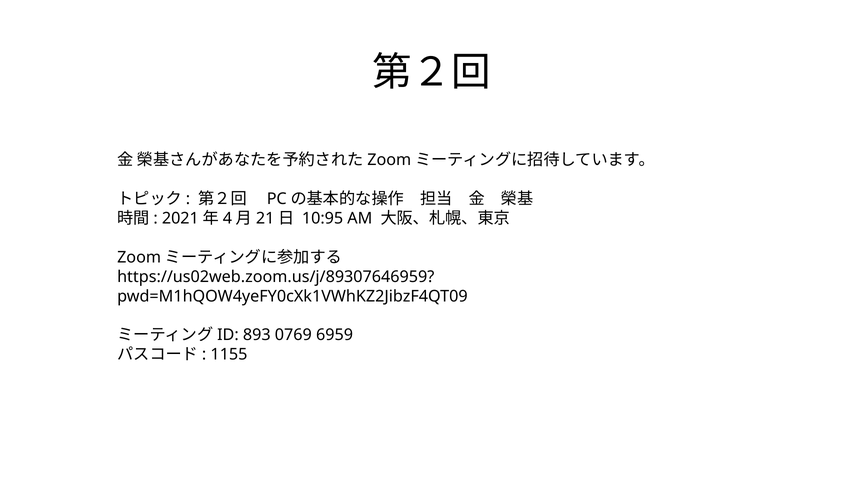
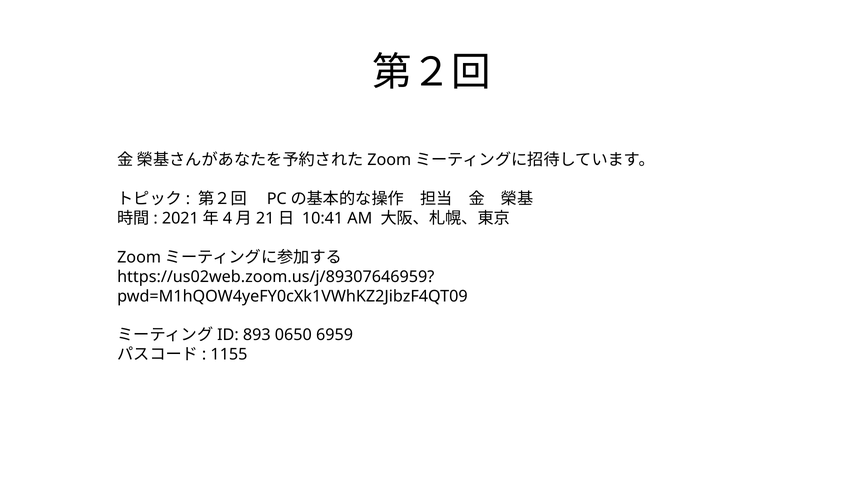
10:95: 10:95 -> 10:41 (323, 218)
0769: 0769 -> 0650 (293, 335)
